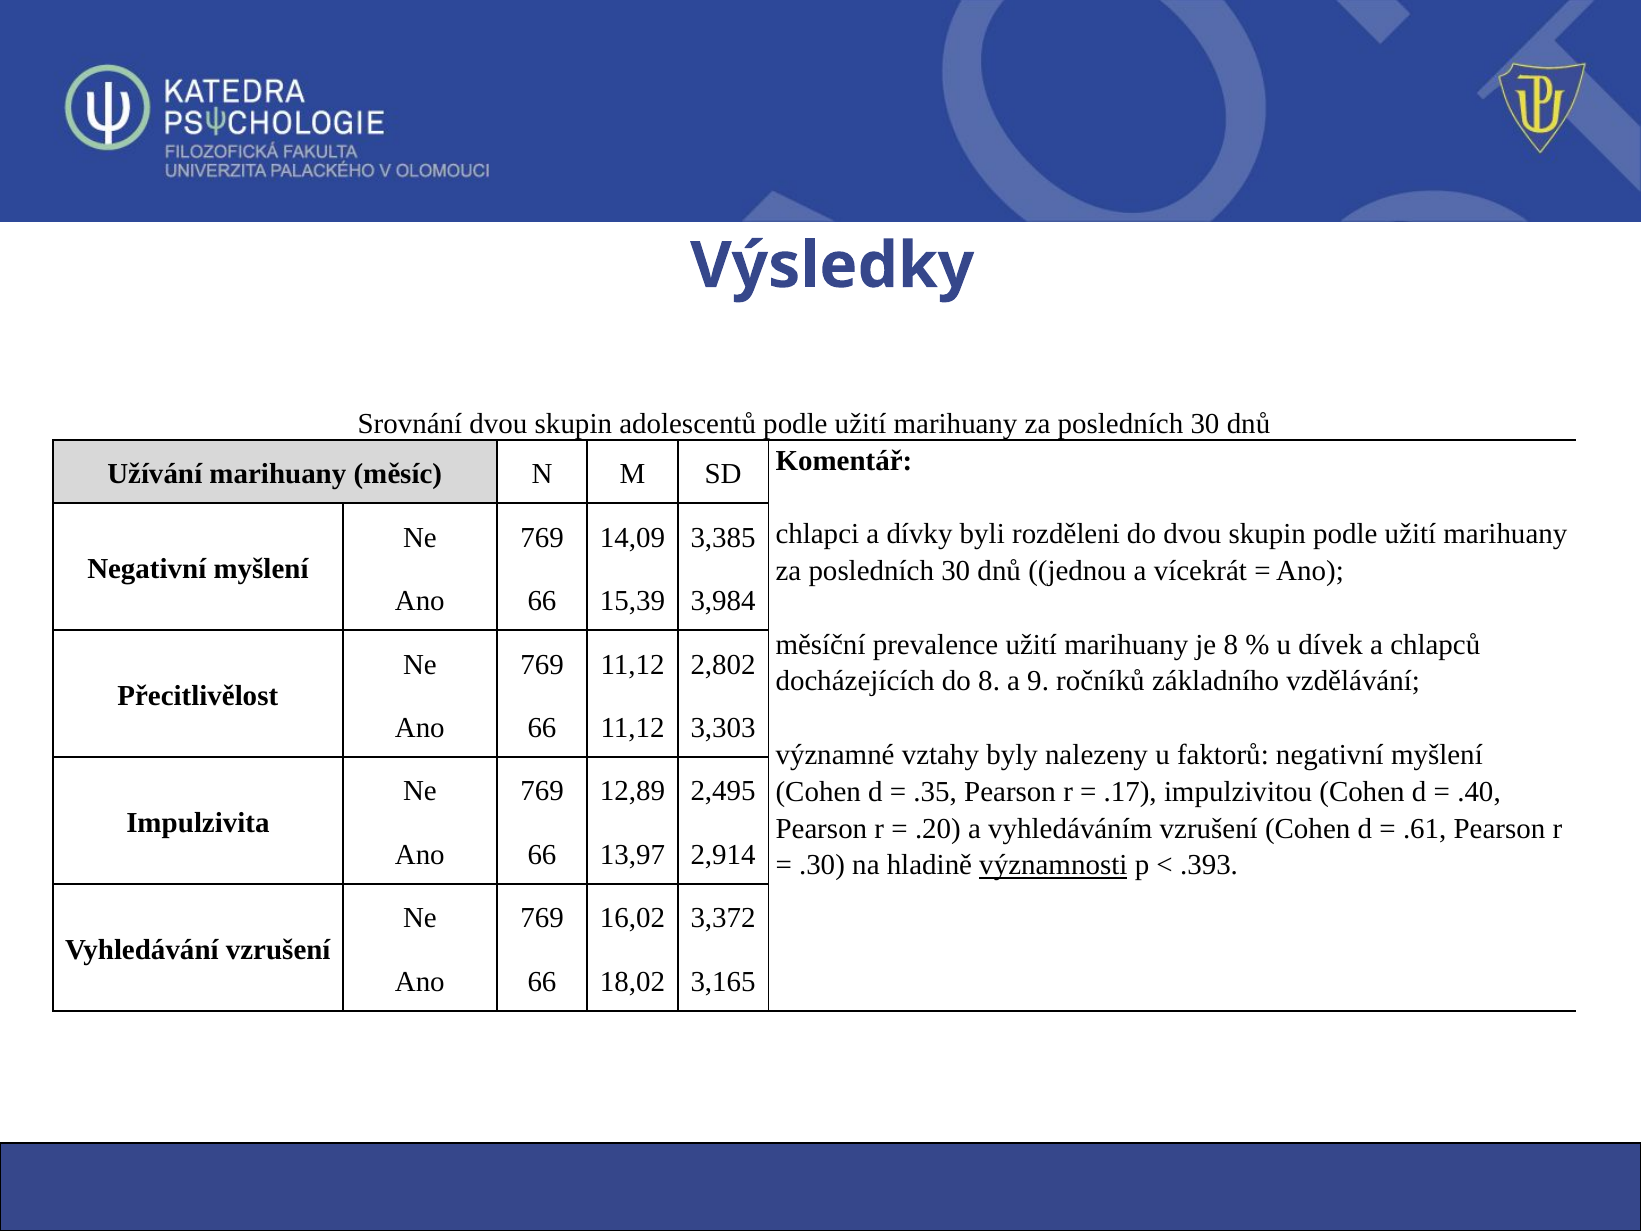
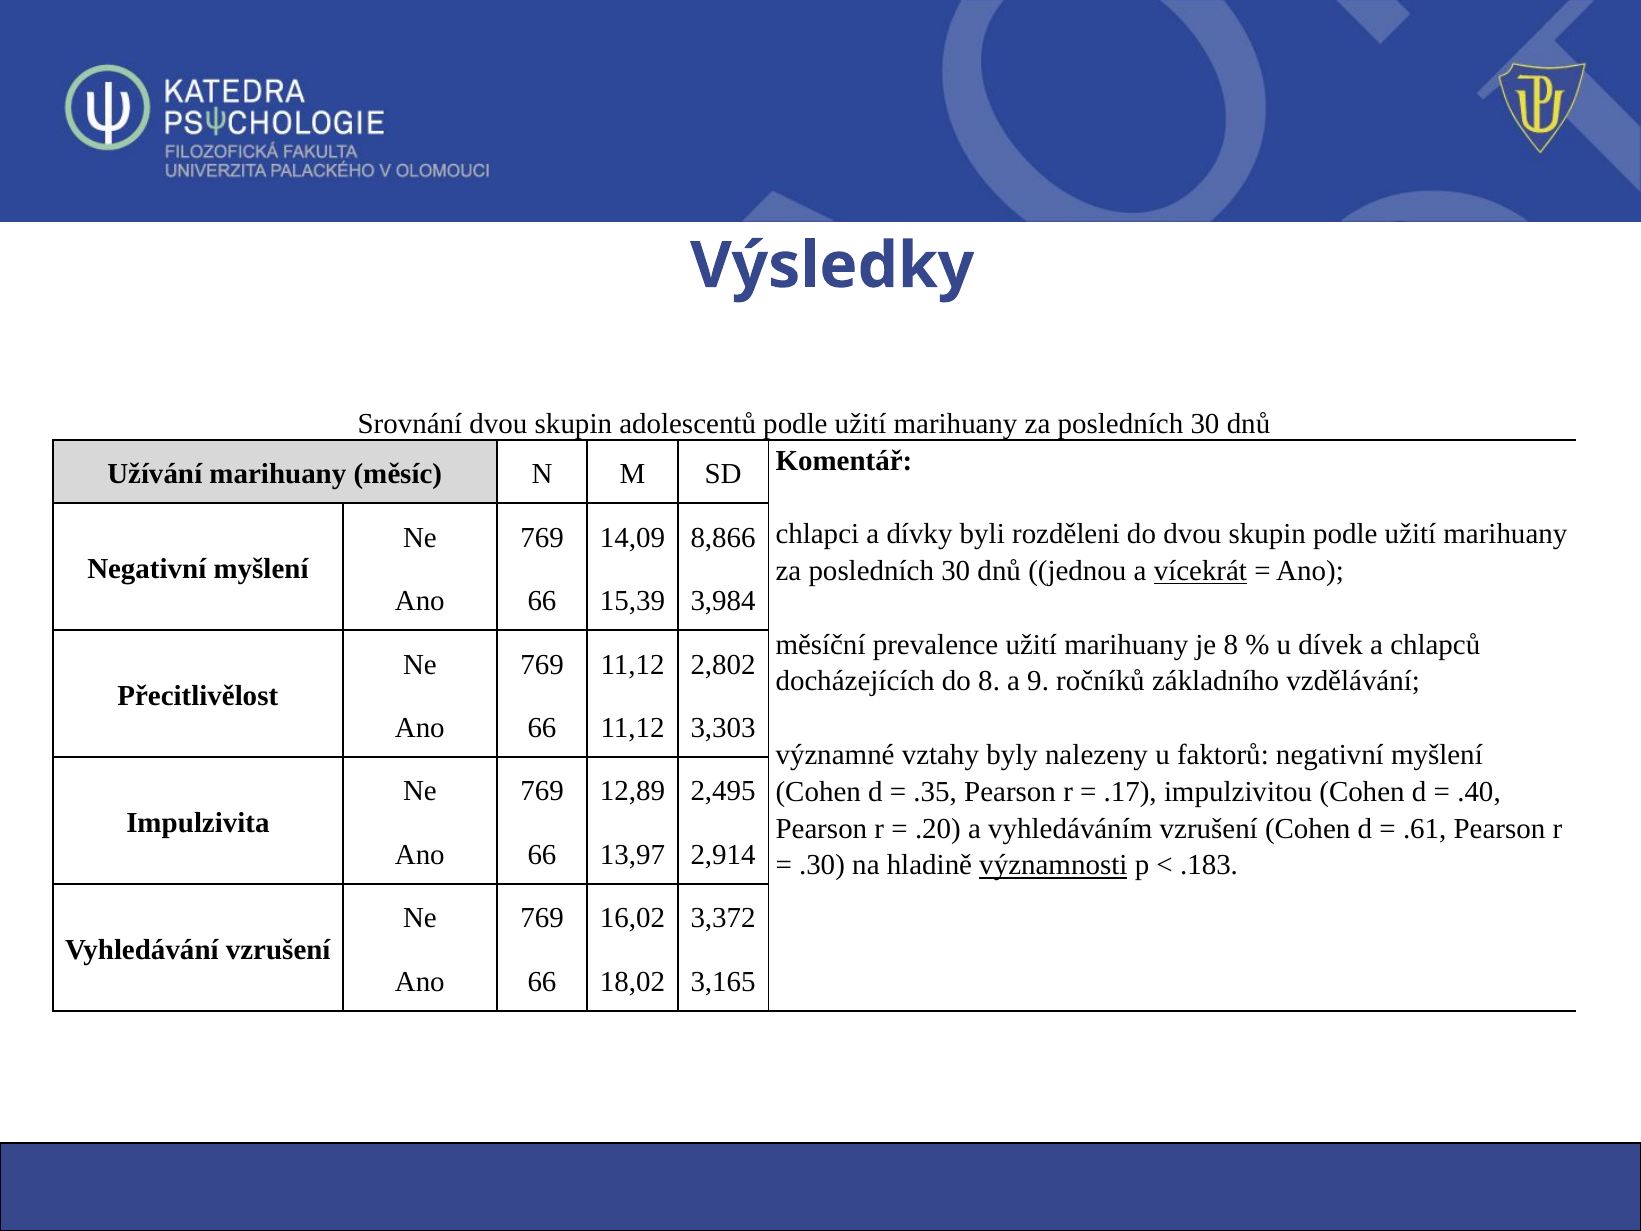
3,385: 3,385 -> 8,866 (723, 537)
vícekrát underline: none -> present (1200, 571)
.393: .393 -> .183 (1209, 865)
